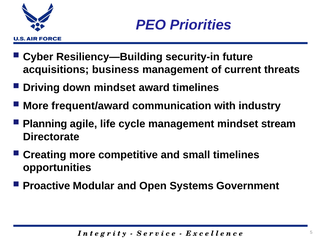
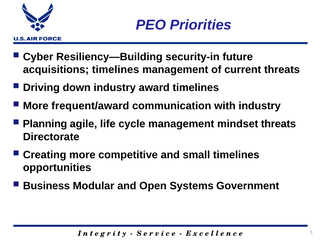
acquisitions business: business -> timelines (116, 70)
down mindset: mindset -> industry (115, 88)
mindset stream: stream -> threats (278, 124)
Proactive: Proactive -> Business (46, 186)
